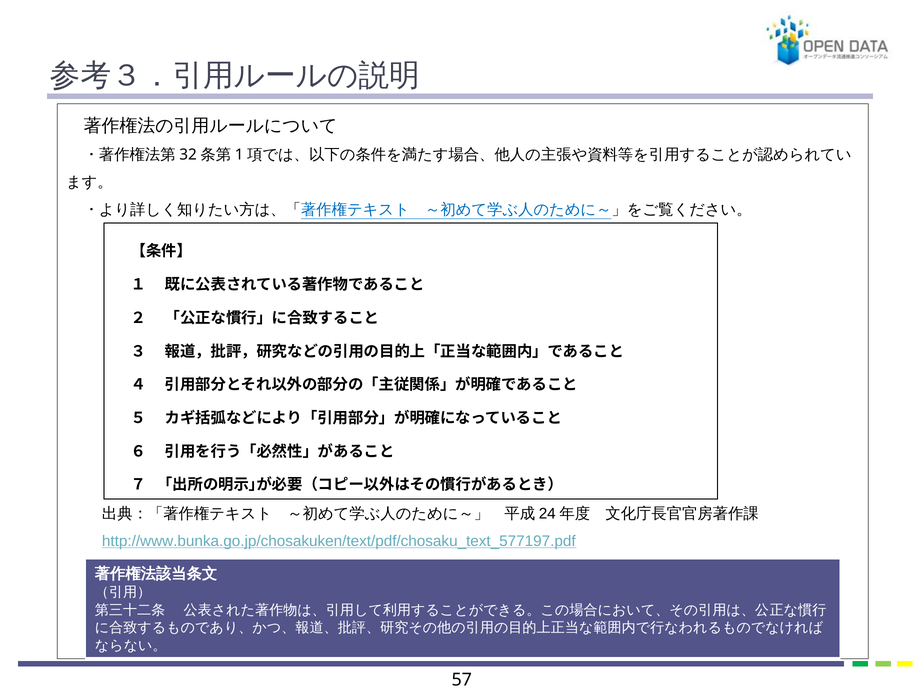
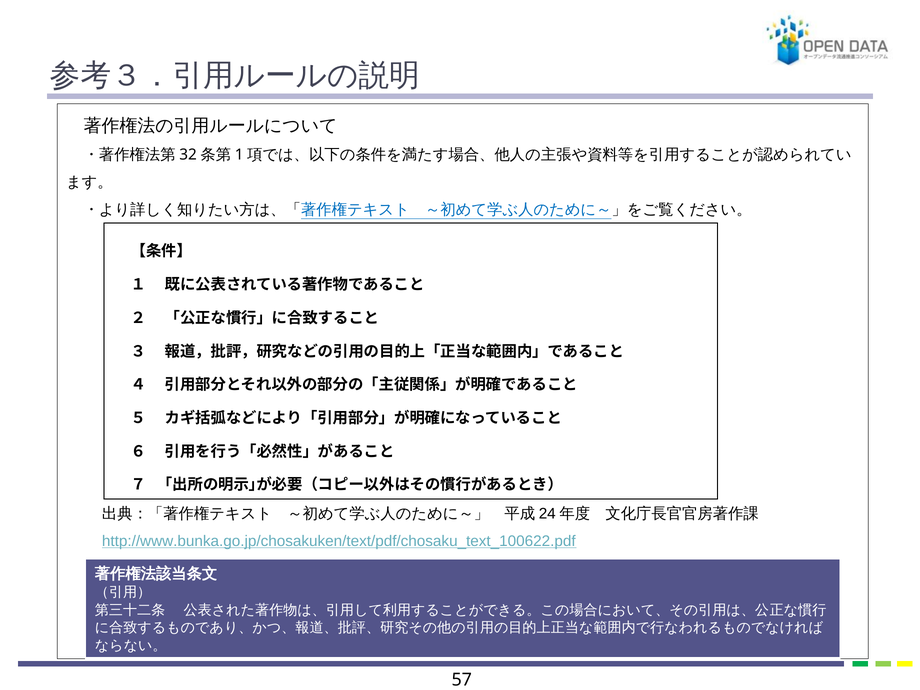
http://www.bunka.go.jp/chosakuken/text/pdf/chosaku_text_577197.pdf: http://www.bunka.go.jp/chosakuken/text/pdf/chosaku_text_577197.pdf -> http://www.bunka.go.jp/chosakuken/text/pdf/chosaku_text_100622.pdf (339, 541)
